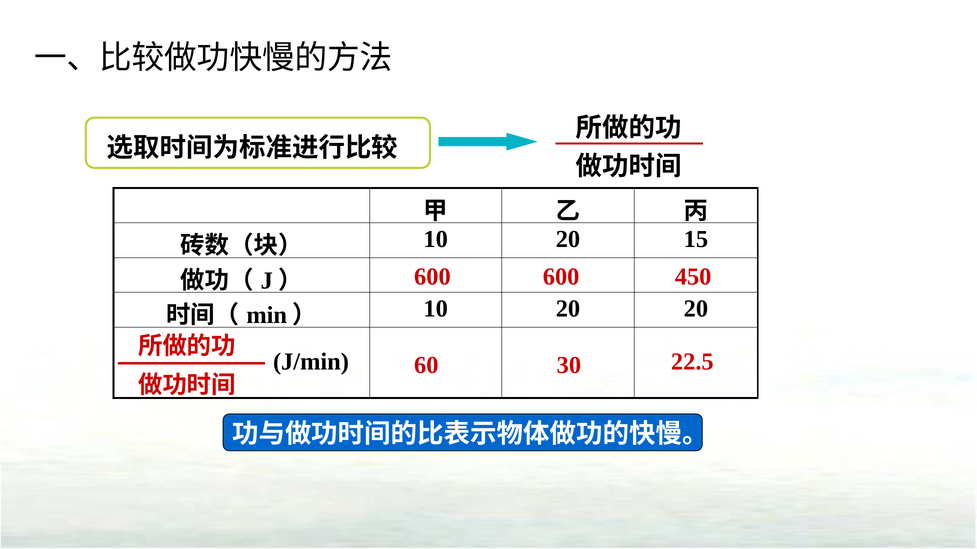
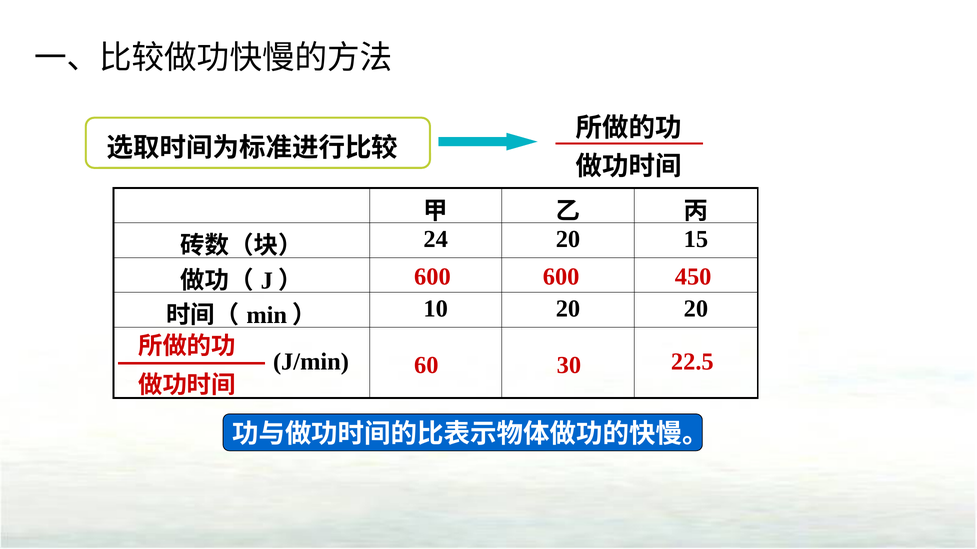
10: 10 -> 24 (436, 239)
